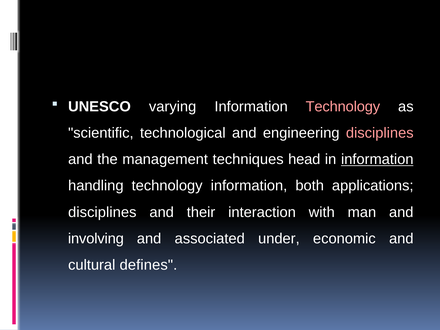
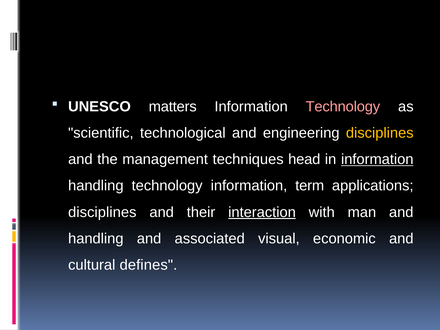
varying: varying -> matters (173, 107)
disciplines colour: pink -> yellow (380, 133)
both: both -> term (310, 186)
interaction underline: none -> present (262, 212)
involving: involving -> handling (96, 239)
under: under -> visual (279, 239)
